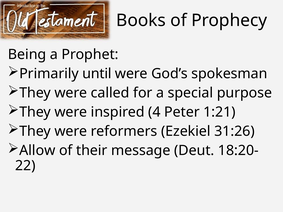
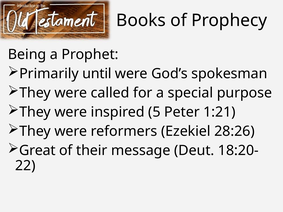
4: 4 -> 5 (154, 112)
31:26: 31:26 -> 28:26 (234, 131)
Allow: Allow -> Great (37, 151)
